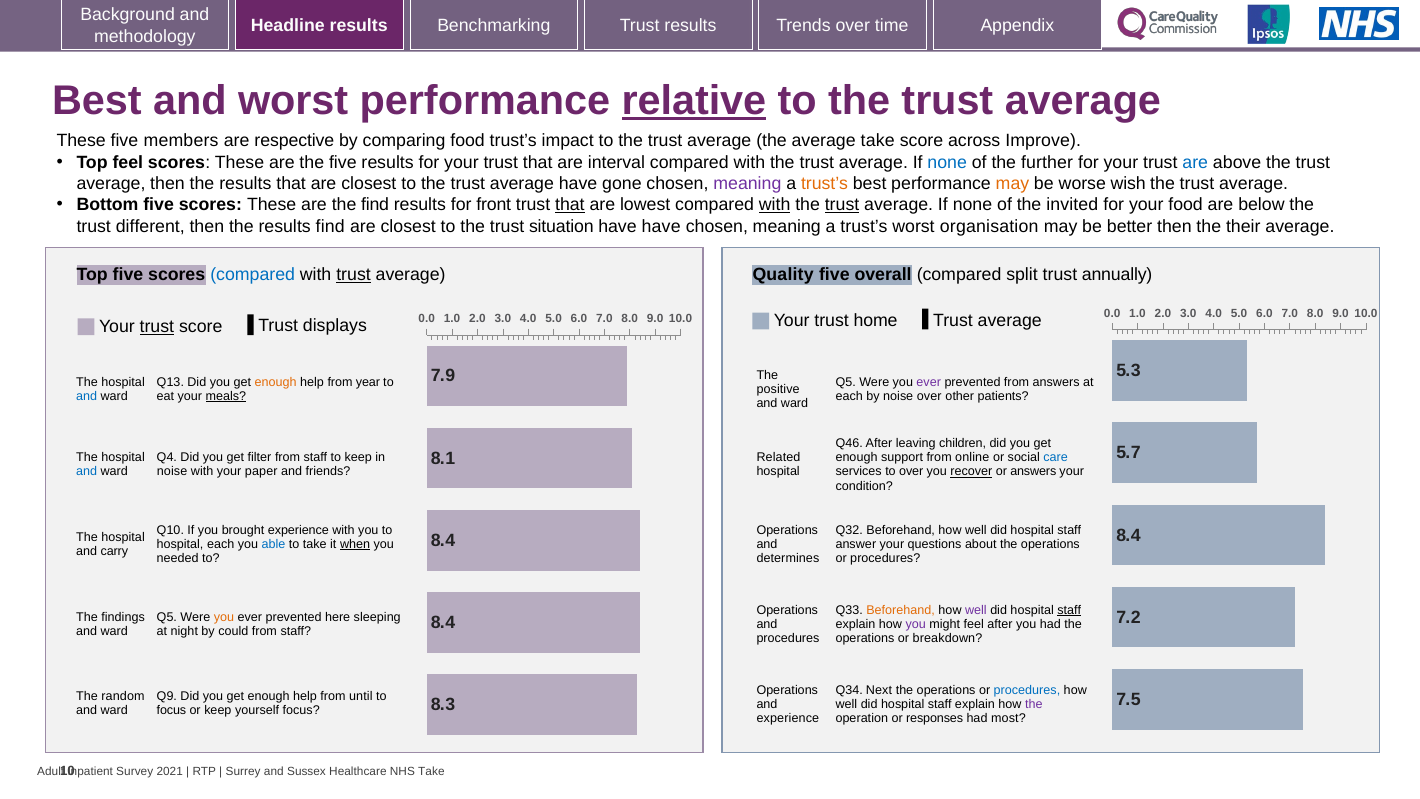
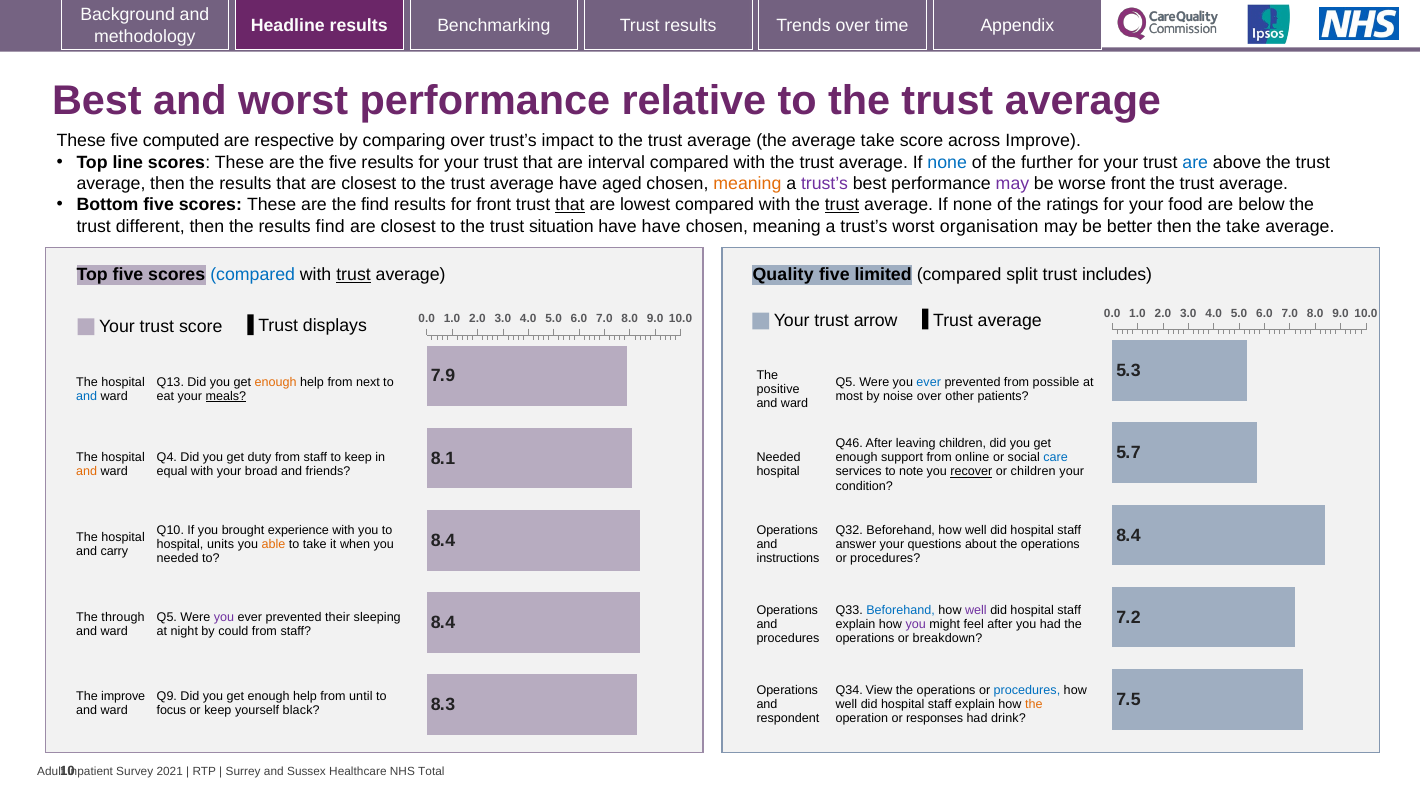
relative underline: present -> none (694, 101)
members: members -> computed (181, 141)
comparing food: food -> over (468, 141)
Top feel: feel -> line (128, 162)
gone: gone -> aged (622, 184)
meaning colour: purple -> orange (747, 184)
trust’s colour: orange -> purple (825, 184)
may colour: orange -> purple (1012, 184)
worse wish: wish -> front (1128, 184)
with underline: present -> none (775, 205)
invited: invited -> ratings (1072, 205)
the their: their -> take (1243, 226)
overall: overall -> limited (883, 275)
annually: annually -> includes (1117, 275)
trust underline: present -> none (157, 327)
home: home -> arrow (876, 321)
year: year -> next (368, 382)
ever colour: purple -> blue (929, 382)
from answers: answers -> possible (1056, 382)
each: each -> most (849, 396)
filter: filter -> duty (260, 457)
Related: Related -> Needed (779, 458)
and colour: blue -> orange (87, 471)
noise: noise -> equal (172, 471)
paper: paper -> broad (261, 471)
to over: over -> note (911, 472)
or answers: answers -> children (1033, 472)
hospital each: each -> units (221, 544)
able colour: blue -> orange (273, 544)
when underline: present -> none (355, 544)
determines: determines -> instructions (788, 558)
Beforehand colour: orange -> blue (901, 610)
staff underline: present -> none (1069, 610)
findings: findings -> through (123, 617)
you colour: orange -> purple (224, 617)
here: here -> their (338, 617)
Next: Next -> View (879, 690)
The random: random -> improve (123, 696)
the colour: purple -> orange (1034, 704)
yourself focus: focus -> black (301, 710)
experience: experience -> respondent (788, 718)
most: most -> drink (1008, 718)
Take: Take -> Total (431, 771)
